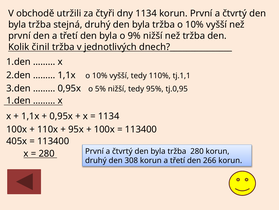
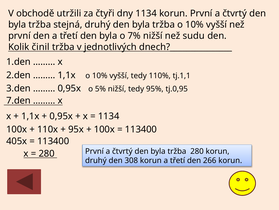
9%: 9% -> 7% (134, 36)
než tržba: tržba -> sudu (194, 36)
1.den: 1.den -> 7.den (18, 100)
